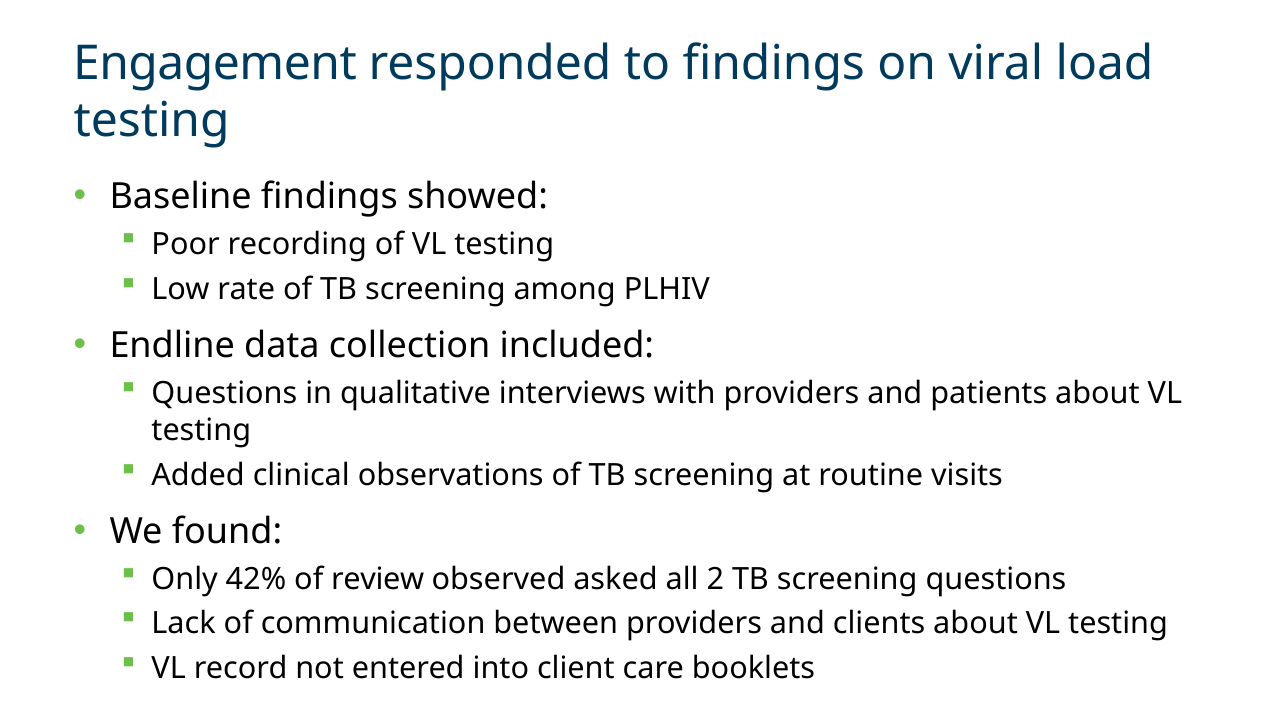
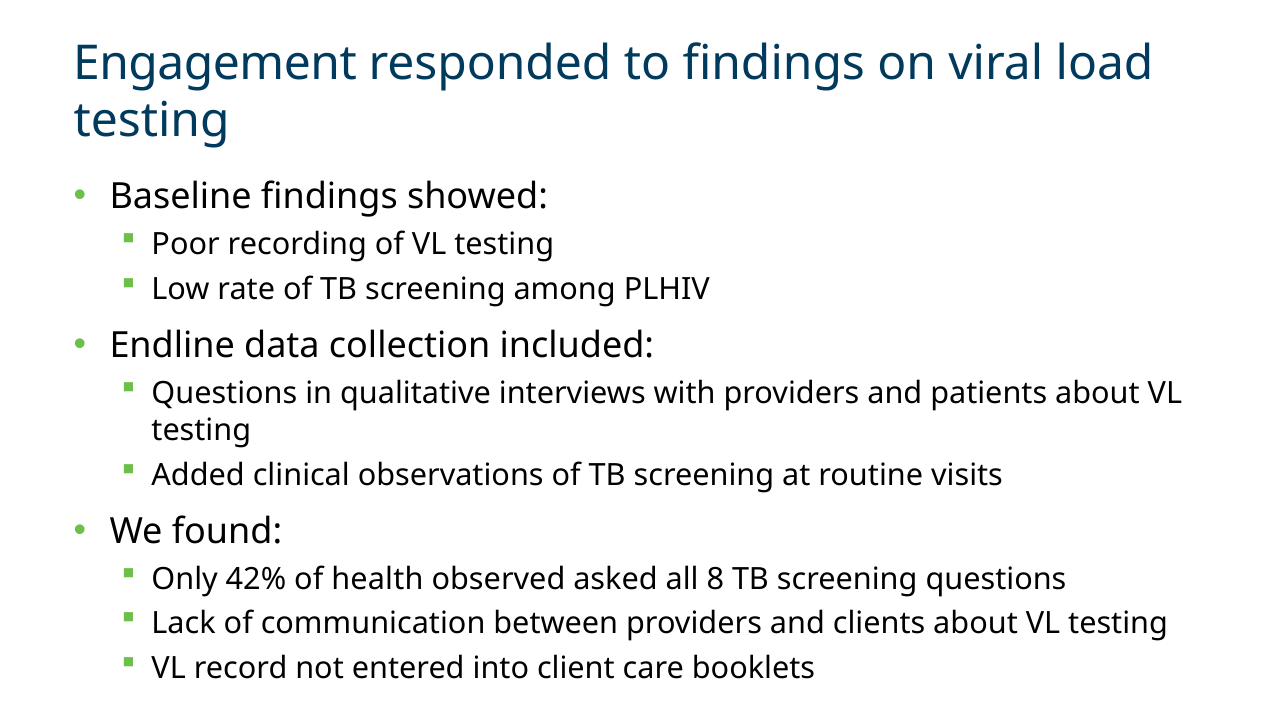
review: review -> health (377, 579)
2: 2 -> 8 (715, 579)
